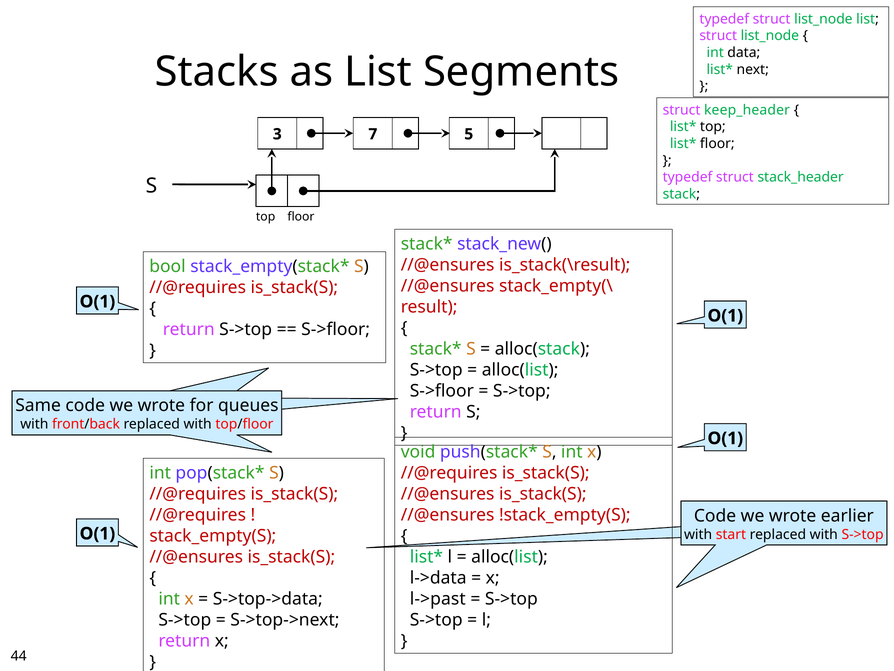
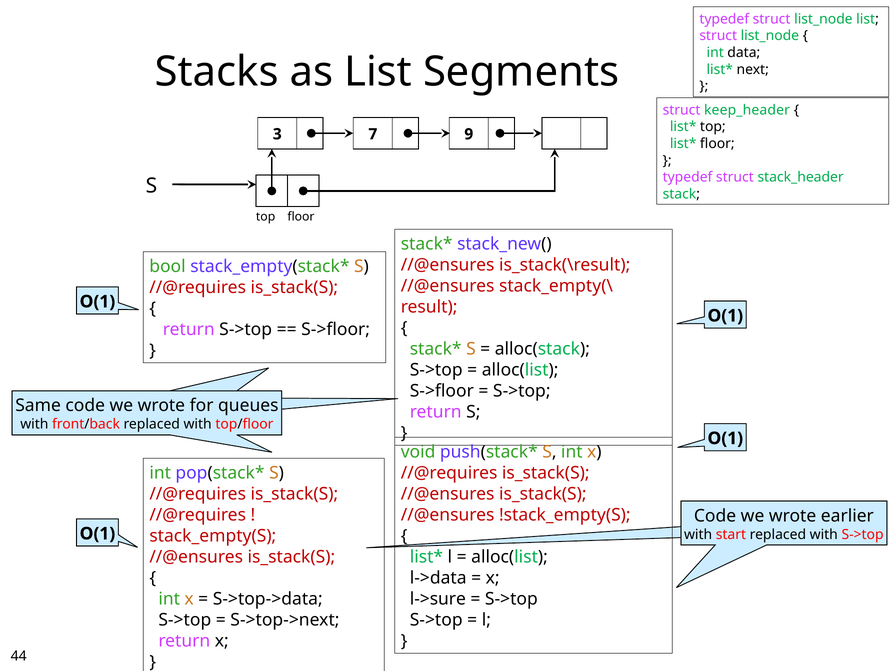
5: 5 -> 9 (469, 134)
l->past: l->past -> l->sure (438, 598)
